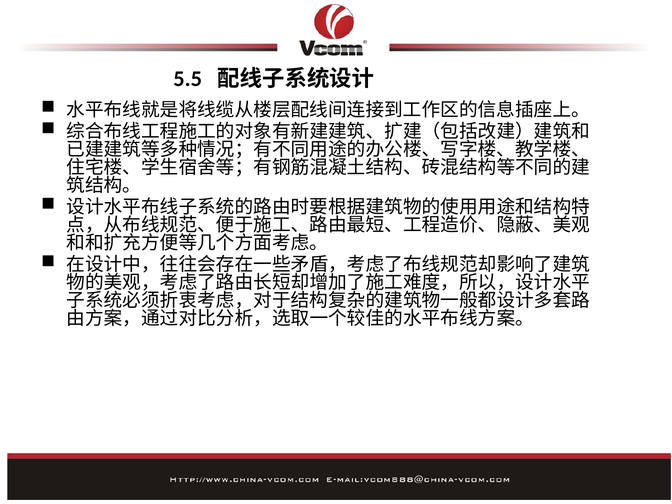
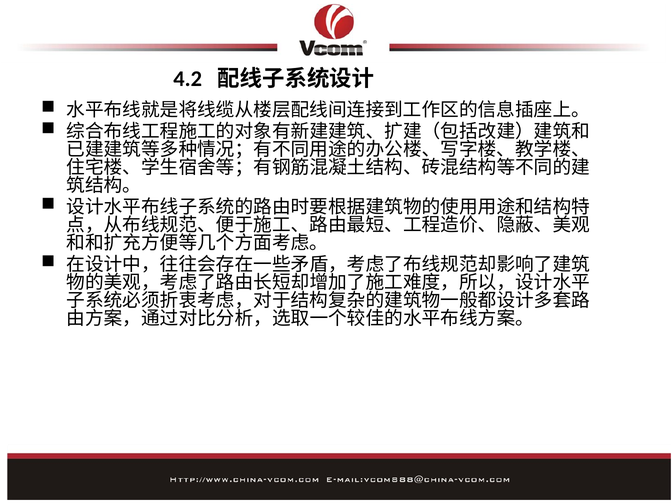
5.5: 5.5 -> 4.2 (188, 79)
